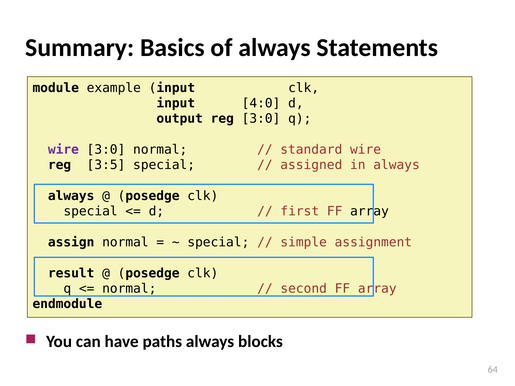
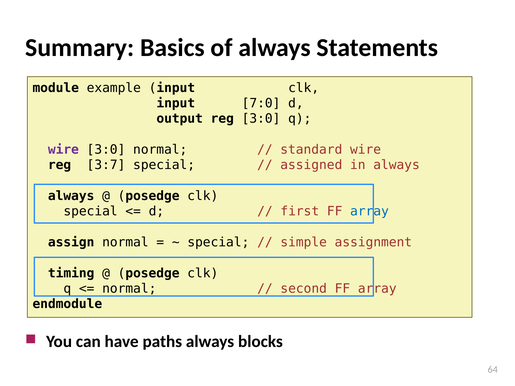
4:0: 4:0 -> 7:0 (261, 103)
3:5: 3:5 -> 3:7 (106, 165)
array colour: black -> blue (369, 212)
result: result -> timing (71, 273)
